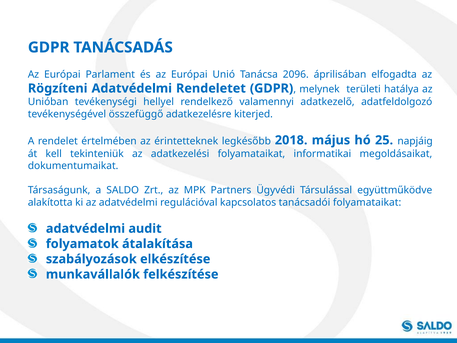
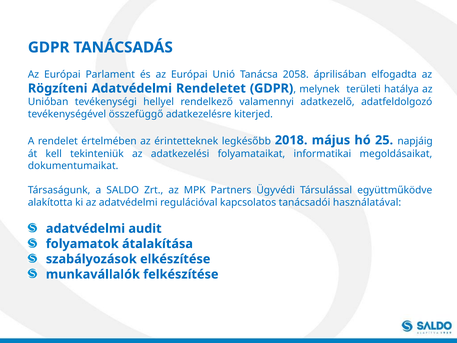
2096: 2096 -> 2058 (296, 74)
tanácsadói folyamataikat: folyamataikat -> használatával (367, 202)
